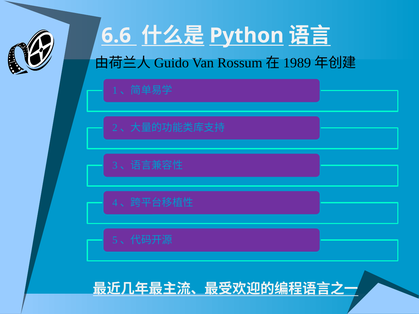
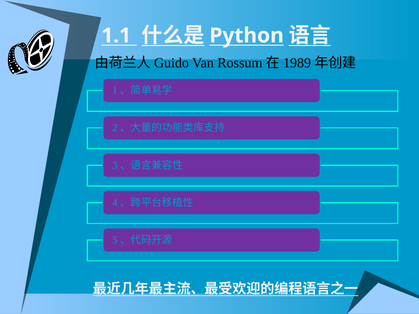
6.6: 6.6 -> 1.1 (116, 36)
